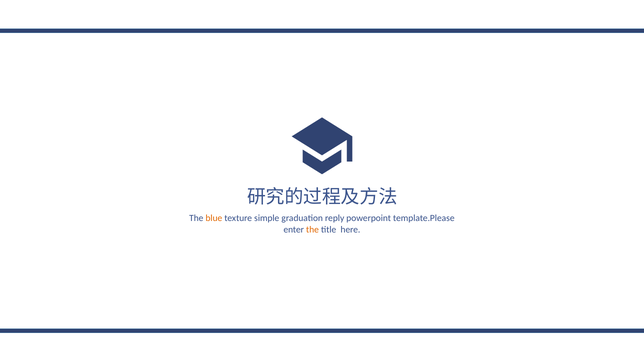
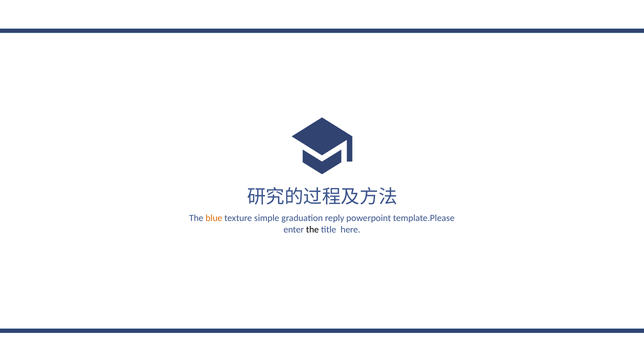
the colour: orange -> black (312, 230)
